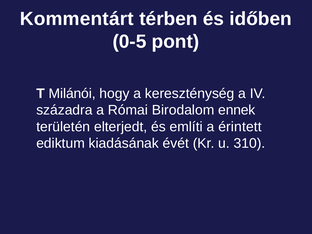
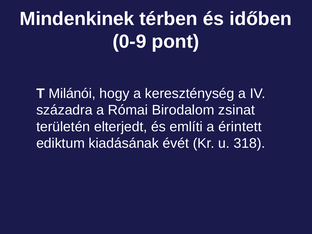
Kommentárt: Kommentárt -> Mindenkinek (77, 19)
0-5: 0-5 -> 0-9 (129, 42)
ennek: ennek -> zsinat (237, 110)
310: 310 -> 318 (249, 143)
